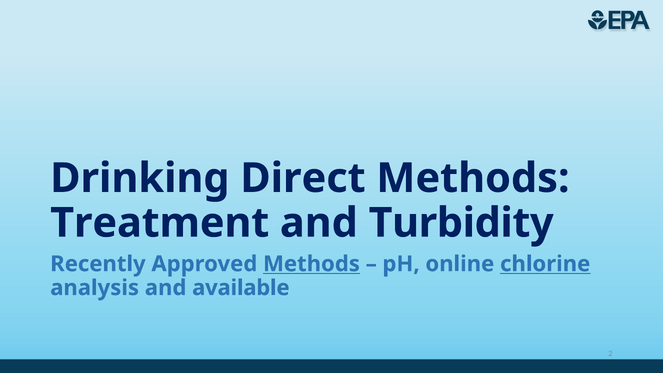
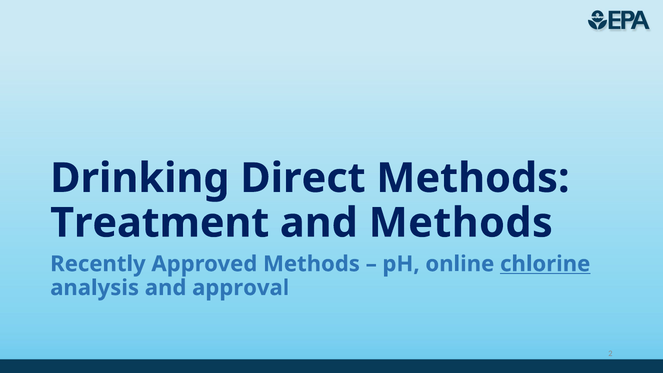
and Turbidity: Turbidity -> Methods (461, 223)
Methods underline: present -> none (311, 264)
available: available -> approval (241, 288)
